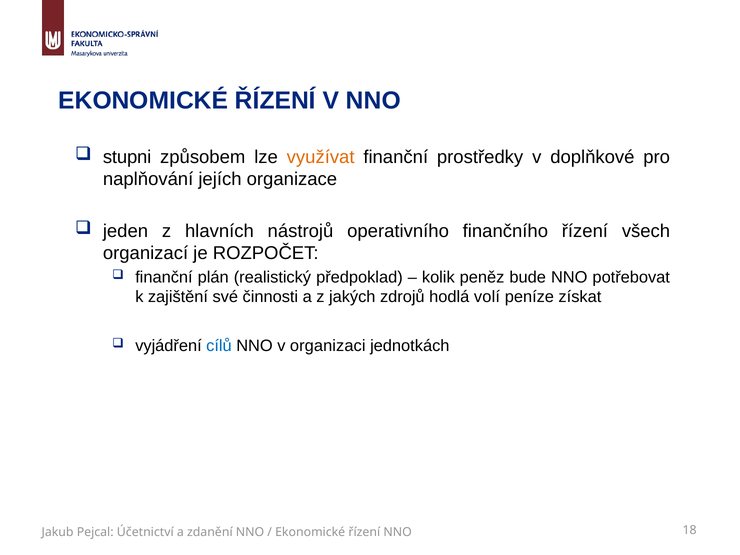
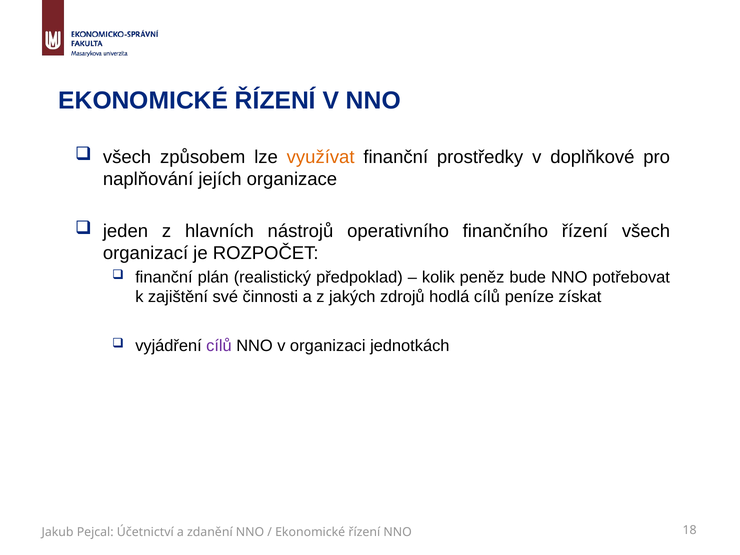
stupni: stupni -> všech (127, 157)
hodlá volí: volí -> cílů (487, 297)
cílů colour: blue -> purple (219, 346)
